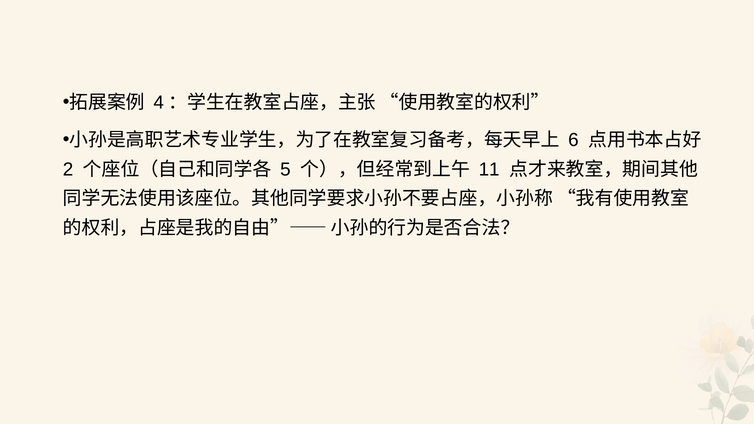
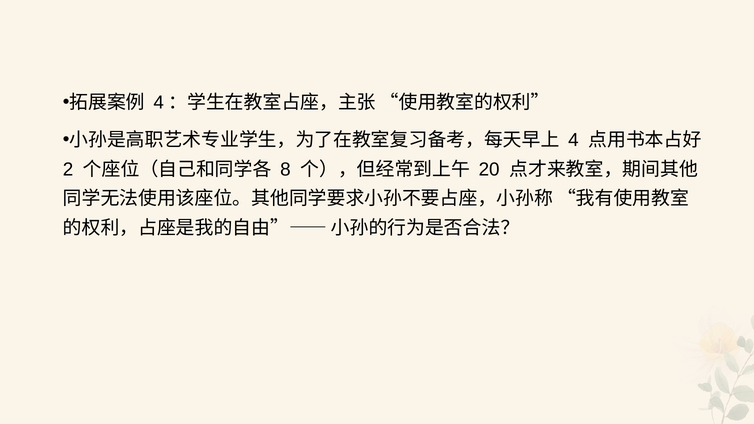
6: 6 -> 4 (573, 140)
5: 5 -> 8 (285, 169)
11: 11 -> 20 (489, 169)
